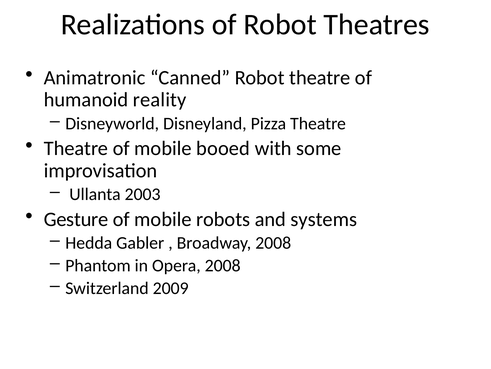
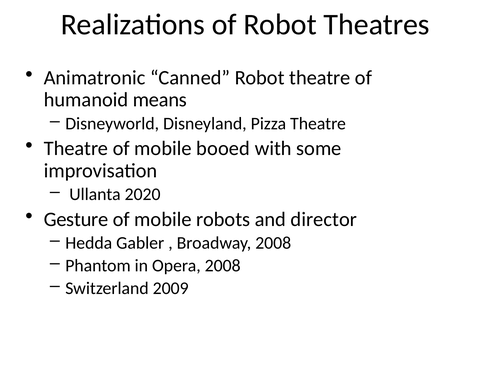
reality: reality -> means (160, 100)
2003: 2003 -> 2020 (143, 194)
systems: systems -> director (324, 219)
